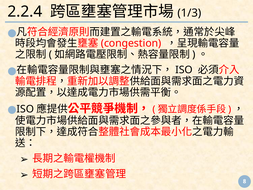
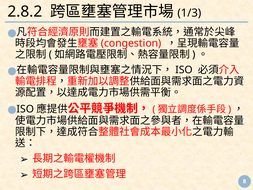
2.2.4: 2.2.4 -> 2.8.2 (25, 12)
